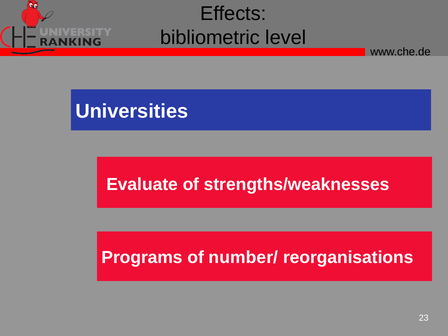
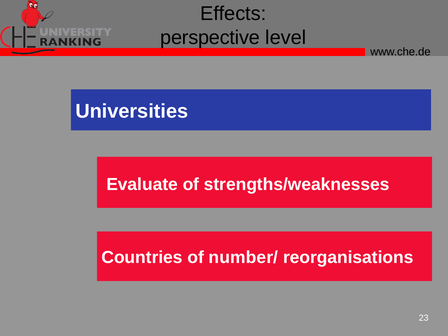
bibliometric: bibliometric -> perspective (210, 38)
Programs: Programs -> Countries (142, 257)
